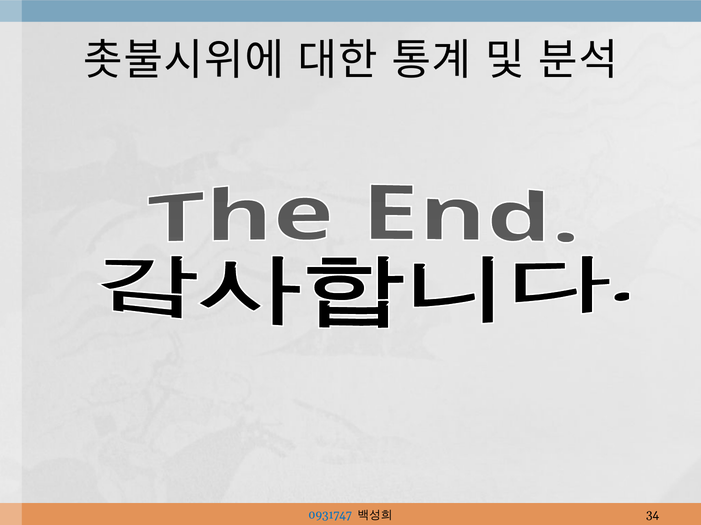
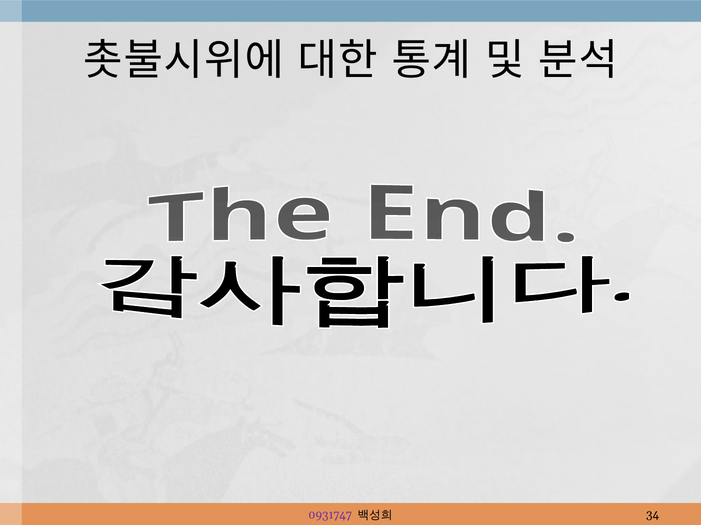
0931747 colour: blue -> purple (330, 516)
